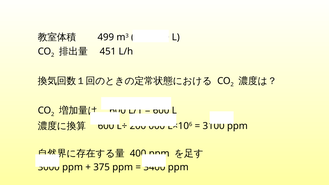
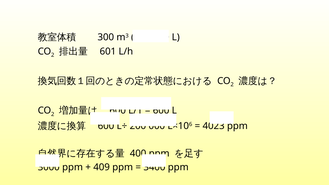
499: 499 -> 300 (106, 37)
451: 451 -> 601 (108, 51)
3100: 3100 -> 4023 (214, 126)
375: 375 -> 409 (102, 167)
